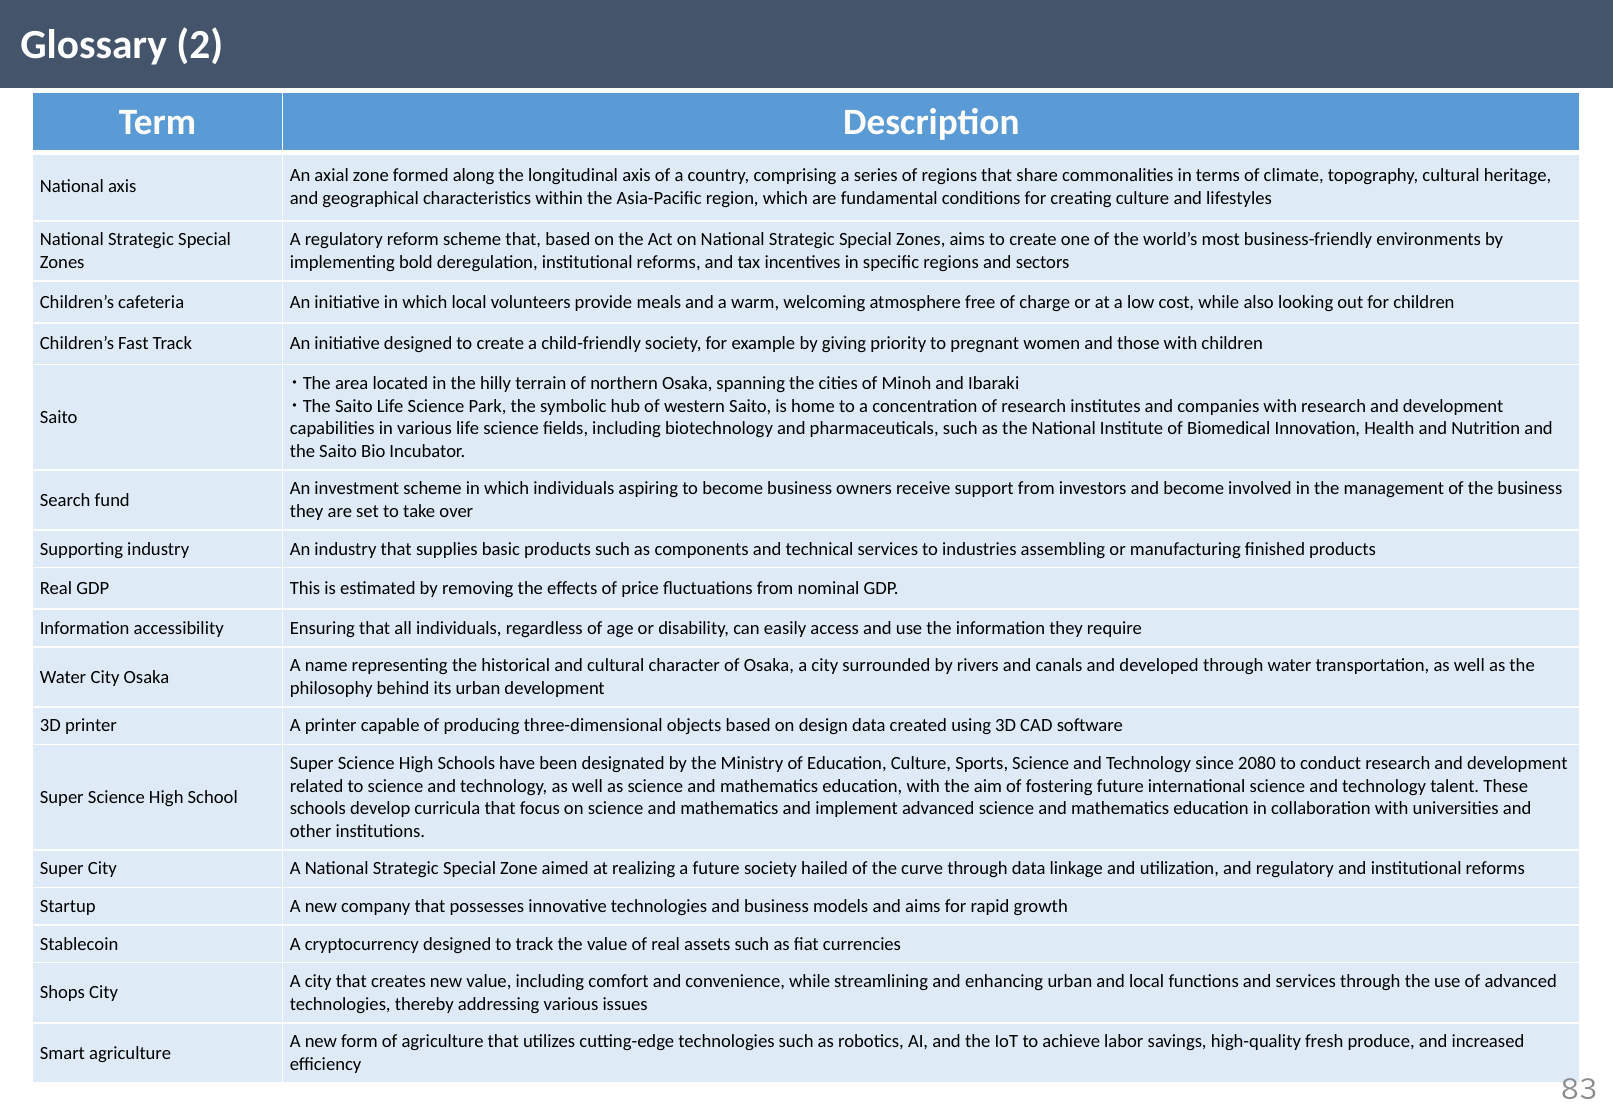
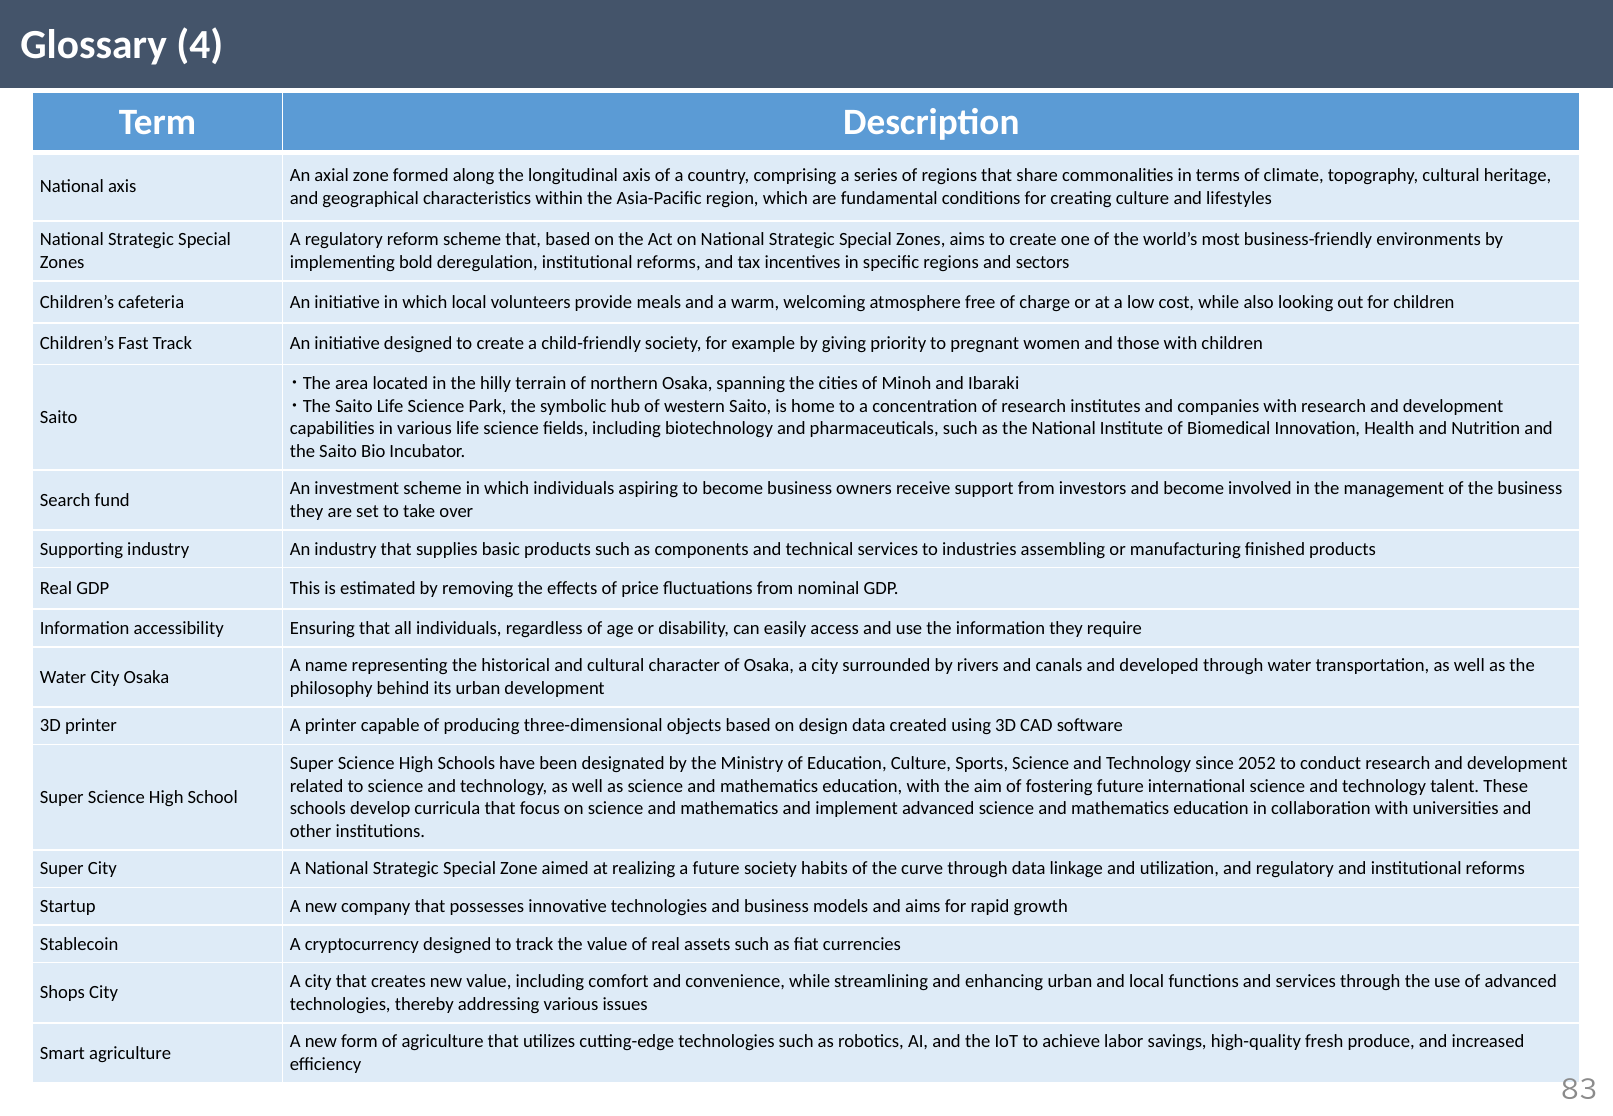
2: 2 -> 4 (200, 45)
2080: 2080 -> 2052 (1257, 764)
hailed: hailed -> habits (824, 869)
